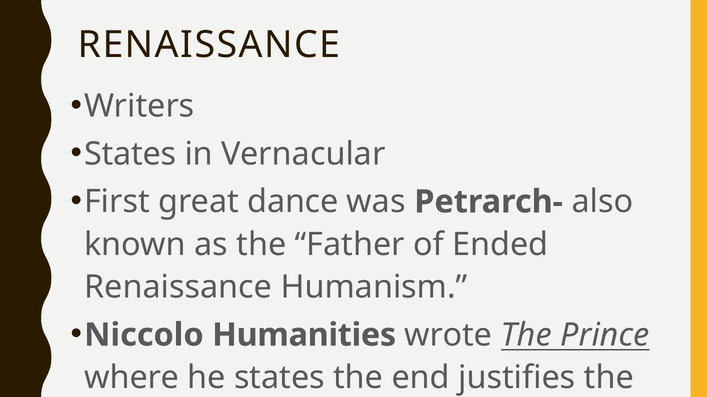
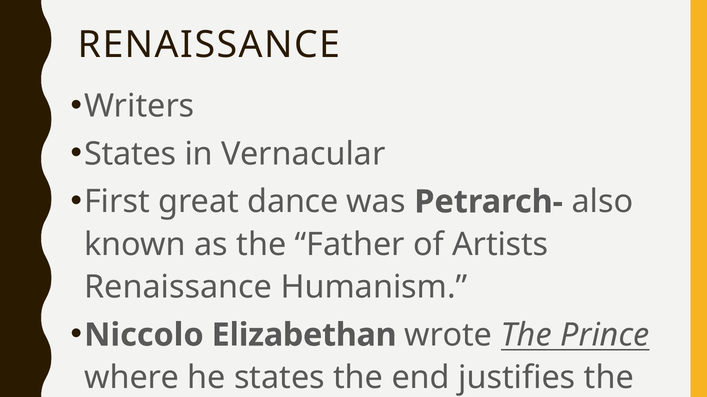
Ended: Ended -> Artists (500, 245)
Humanities: Humanities -> Elizabethan (304, 336)
